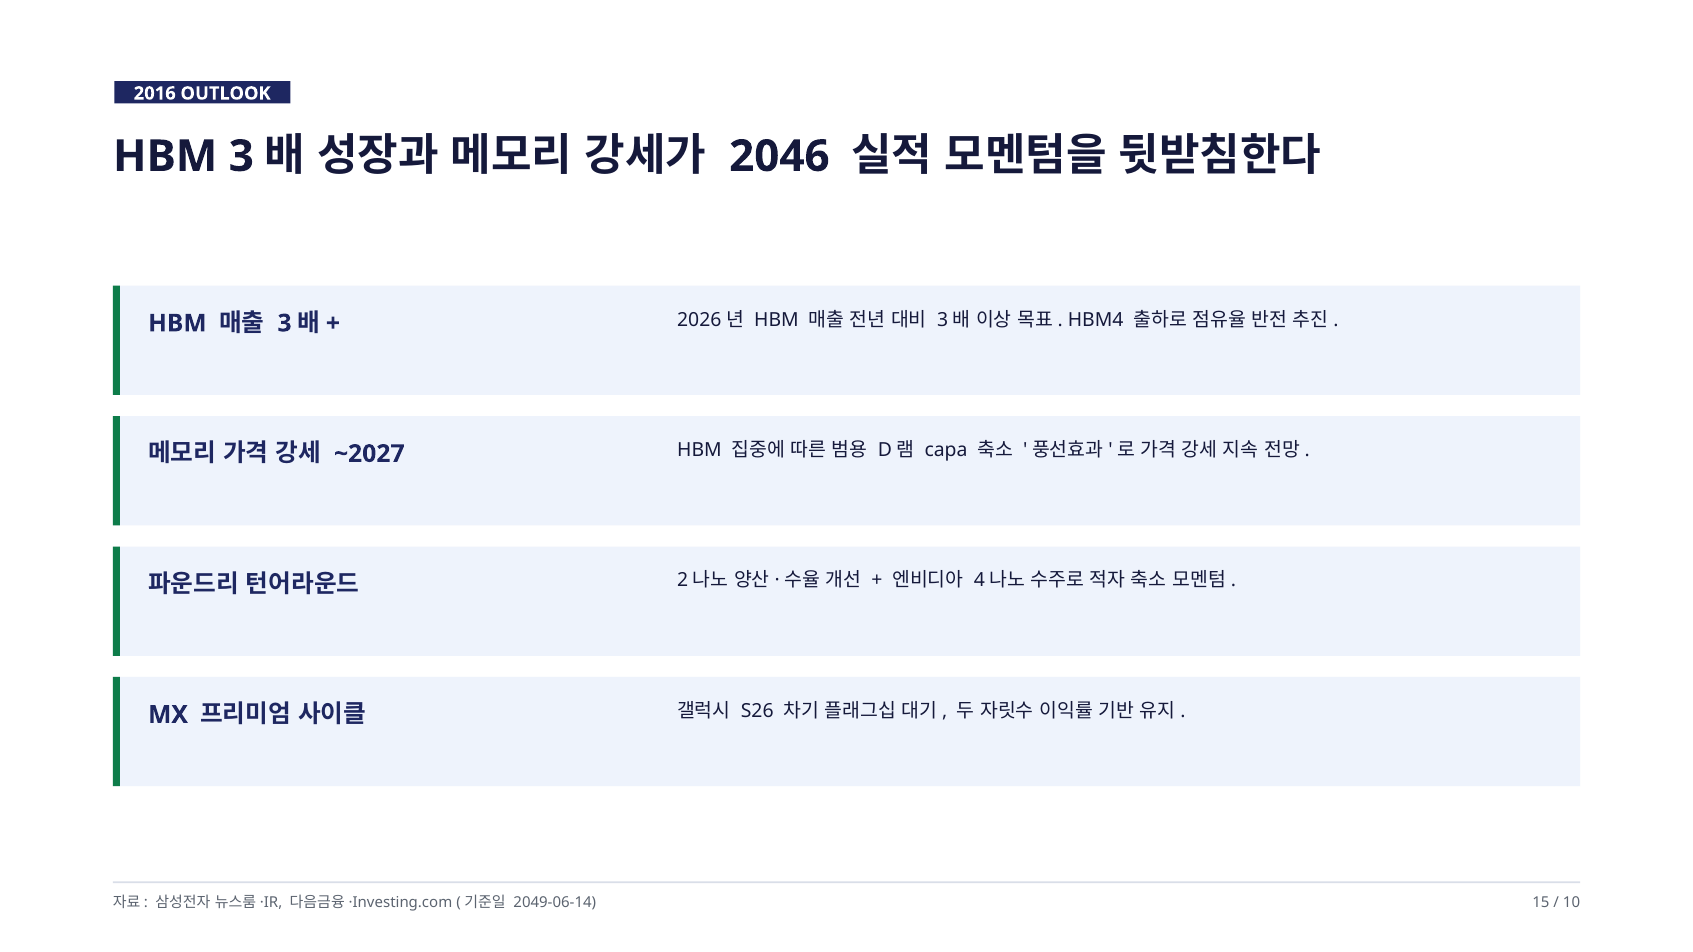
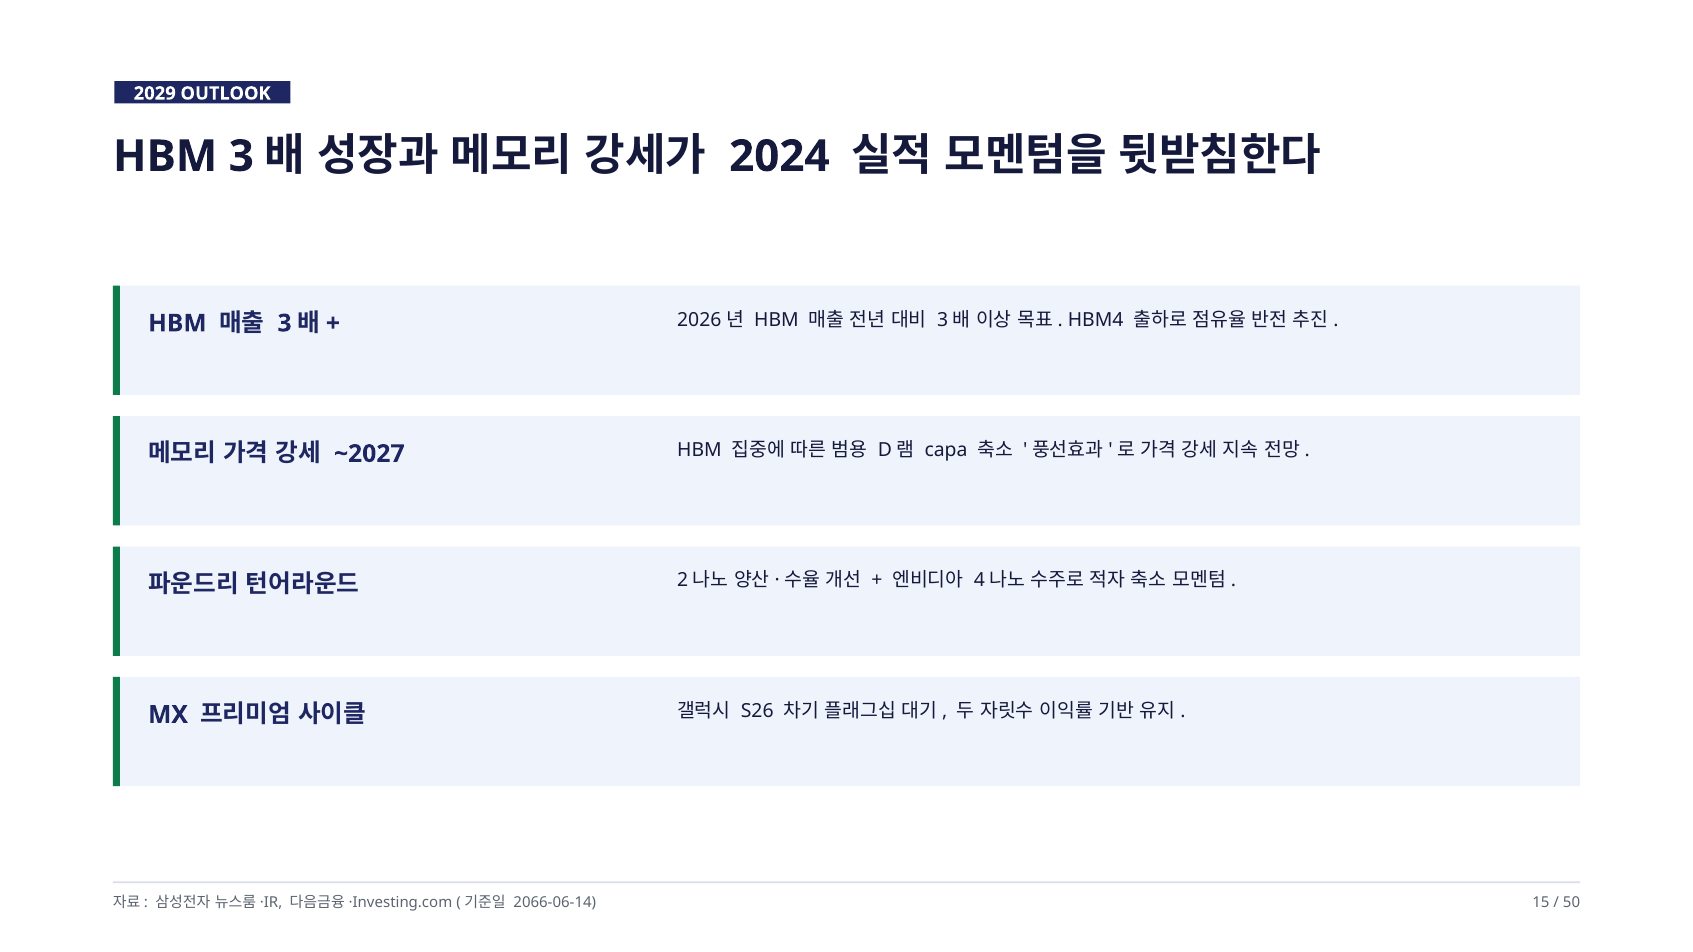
2016: 2016 -> 2029 (155, 93)
2046: 2046 -> 2024 (779, 156)
2049-06-14: 2049-06-14 -> 2066-06-14 (555, 902)
10: 10 -> 50 (1572, 902)
